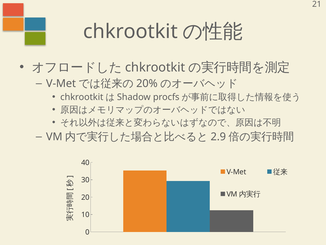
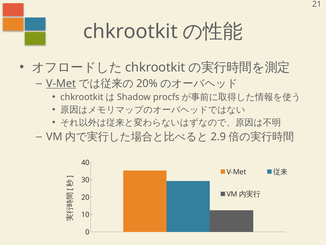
V-Met underline: none -> present (61, 83)
